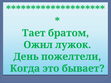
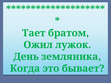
пожелтели: пожелтели -> земляника (71, 57)
